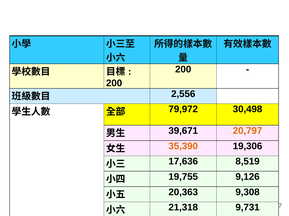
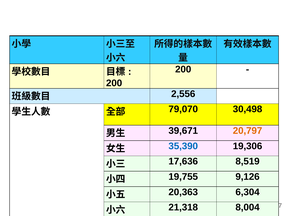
79,972: 79,972 -> 79,070 (183, 110)
35,390 colour: orange -> blue (183, 147)
9,308: 9,308 -> 6,304 (248, 193)
9,731: 9,731 -> 8,004 (248, 208)
